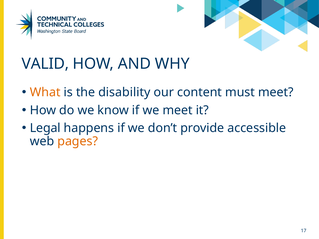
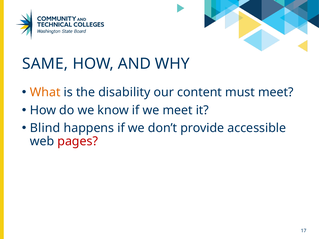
VALID: VALID -> SAME (45, 64)
Legal: Legal -> Blind (45, 128)
pages colour: orange -> red (78, 142)
